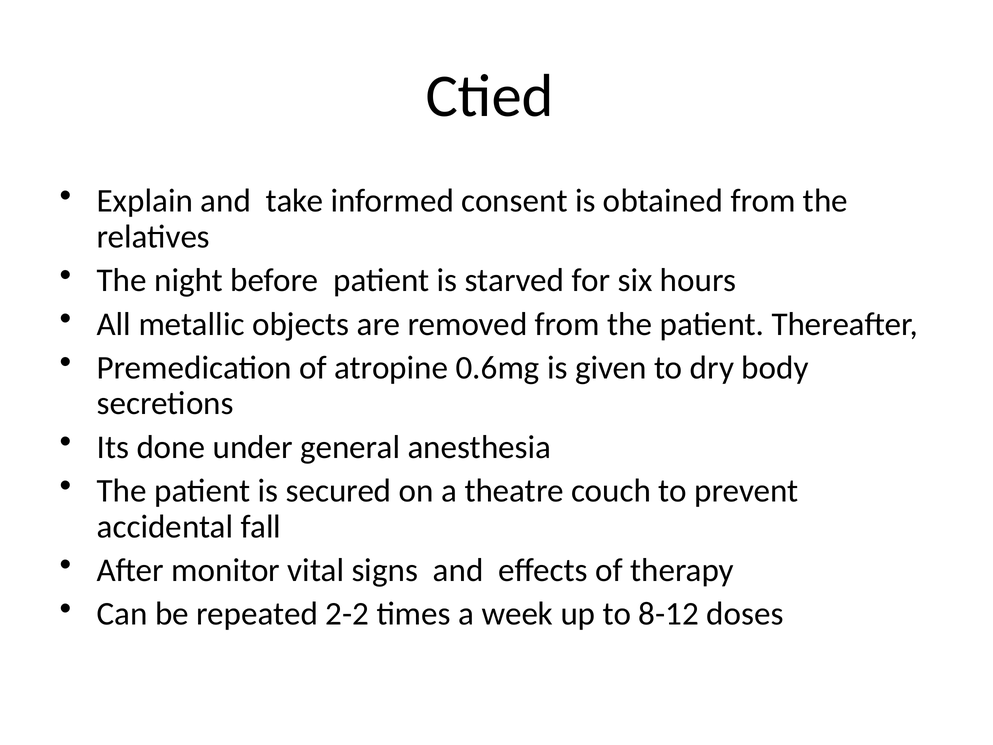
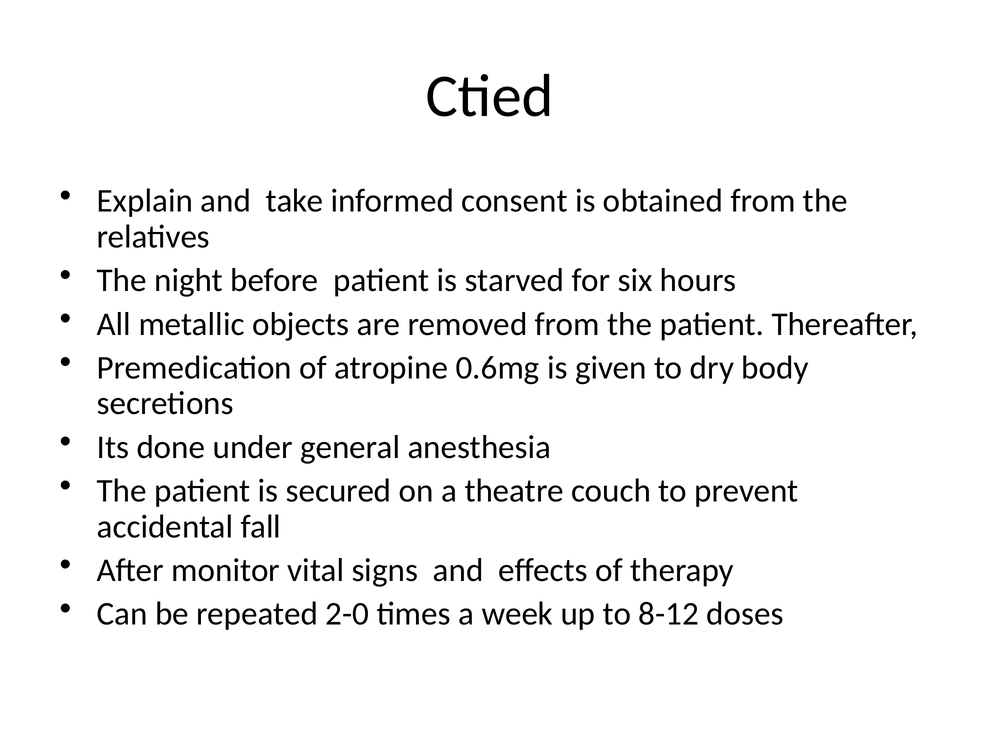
2-2: 2-2 -> 2-0 (347, 614)
